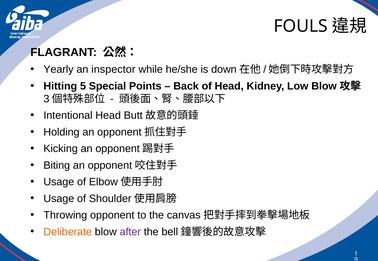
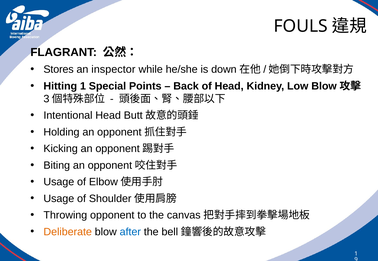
Yearly: Yearly -> Stores (59, 70)
Hitting 5: 5 -> 1 (83, 86)
after colour: purple -> blue (130, 232)
